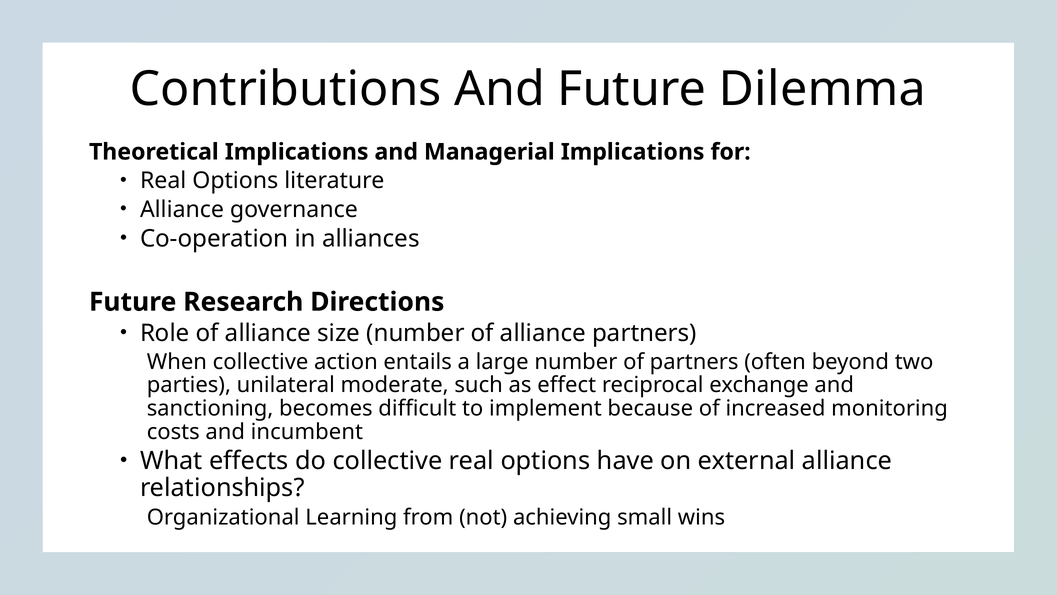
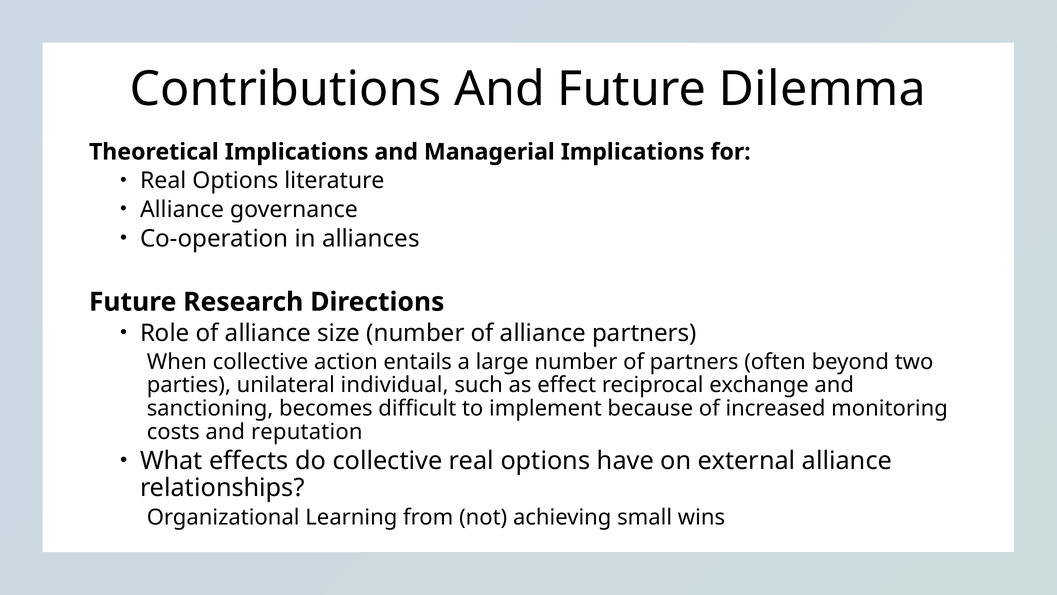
moderate: moderate -> individual (395, 385)
incumbent: incumbent -> reputation (307, 431)
